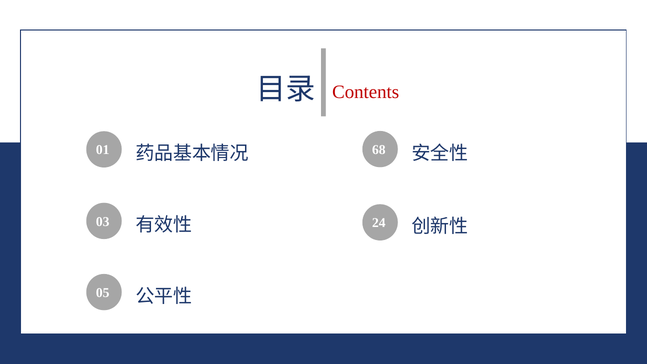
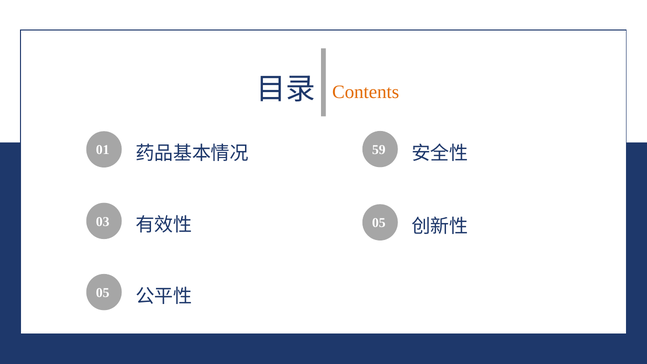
Contents colour: red -> orange (366, 92)
68: 68 -> 59 (379, 150)
24: 24 -> 05 (379, 223)
